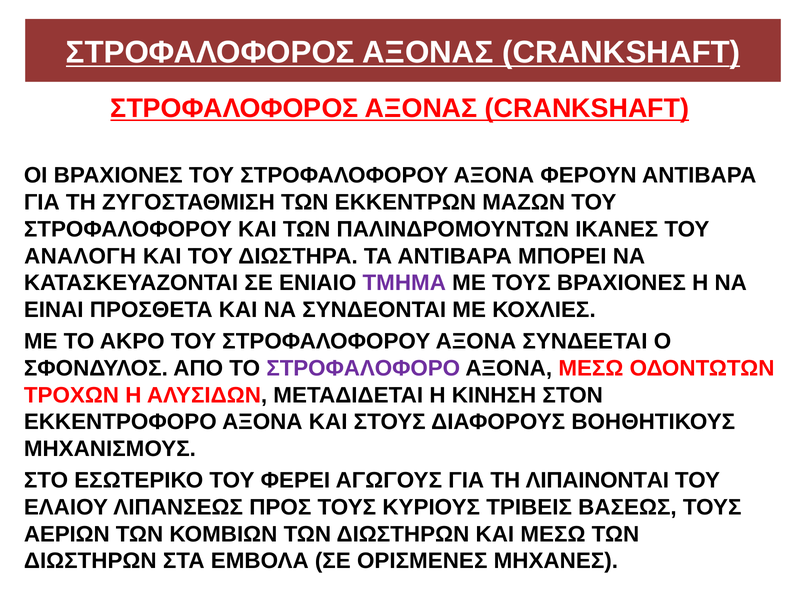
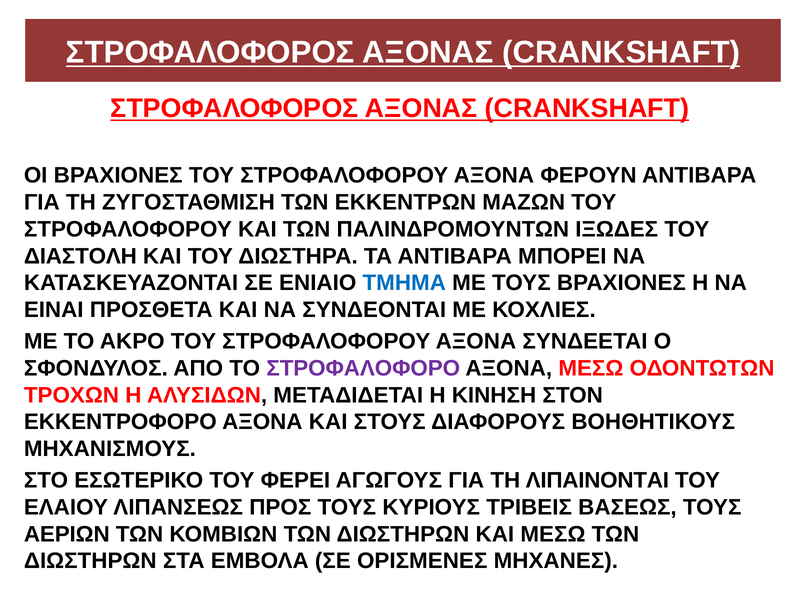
ΙΚΑΝΕΣ: ΙΚΑΝΕΣ -> ΙΞΩΔΕΣ (617, 229)
ΑΝΑΛΟΓΗ: ΑΝΑΛΟΓΗ -> ΔΙΑΣΤΟΛΗ (80, 256)
ΤΜΗΜΑ colour: purple -> blue (404, 283)
